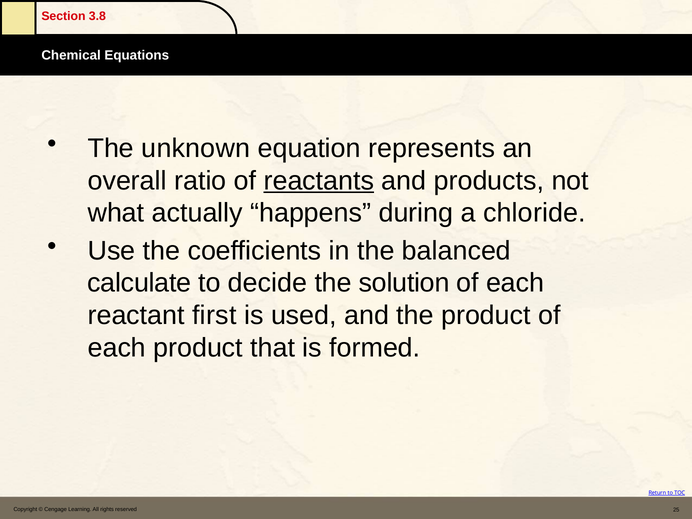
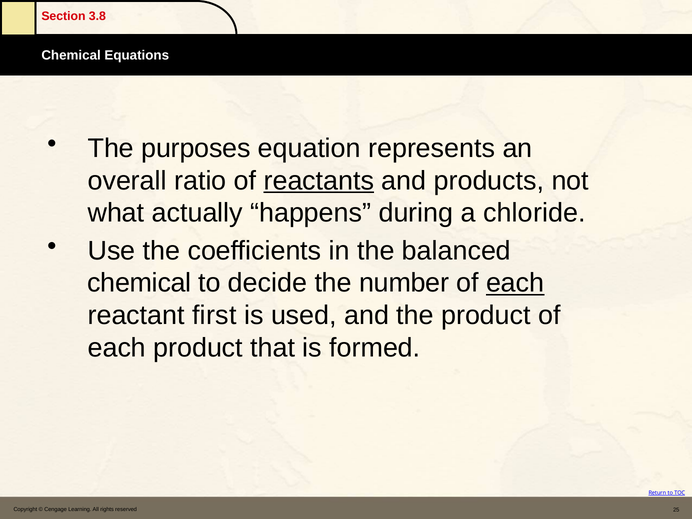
unknown: unknown -> purposes (196, 148)
calculate: calculate -> chemical (139, 283)
solution: solution -> number (404, 283)
each underline: none -> present (515, 283)
